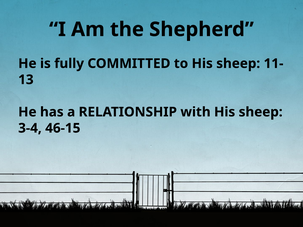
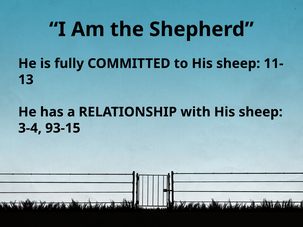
46-15: 46-15 -> 93-15 (63, 128)
